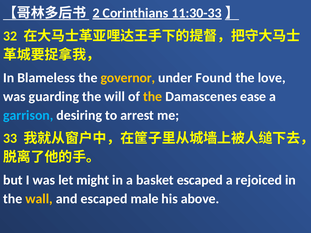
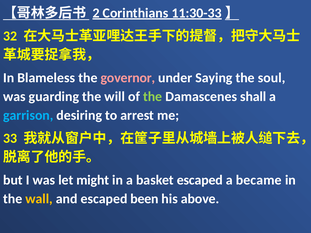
governor colour: yellow -> pink (128, 78)
Found: Found -> Saying (214, 78)
love: love -> soul (272, 78)
the colour: yellow -> light green (153, 97)
ease: ease -> shall (253, 97)
rejoiced: rejoiced -> became (259, 180)
male: male -> been (145, 199)
